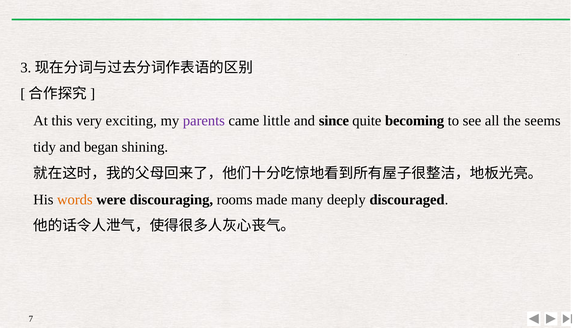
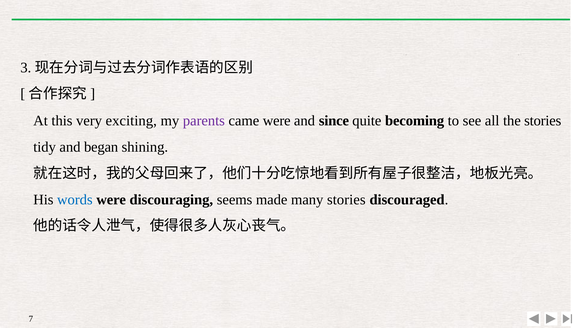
came little: little -> were (277, 121)
the seems: seems -> stories (543, 121)
words colour: orange -> blue (75, 199)
rooms: rooms -> seems (235, 199)
many deeply: deeply -> stories (346, 199)
